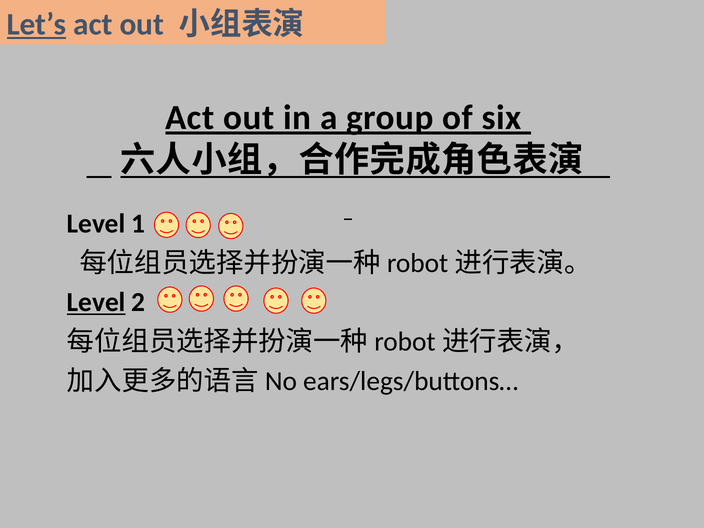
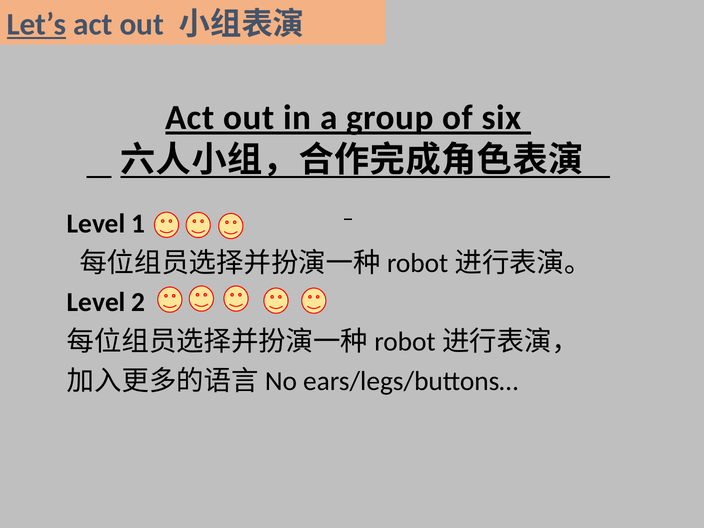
Level underline: present -> none (96, 302)
